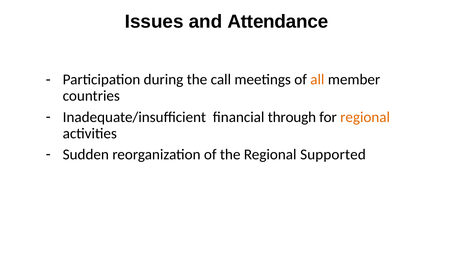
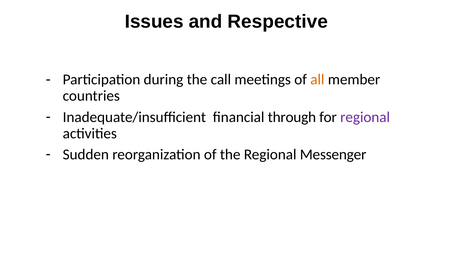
Attendance: Attendance -> Respective (278, 22)
regional colour: orange -> purple (365, 117)
Supported: Supported -> Messenger (333, 154)
